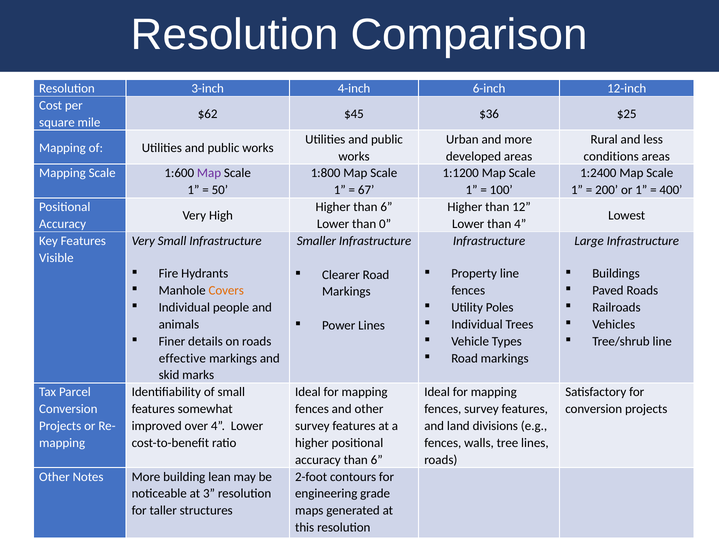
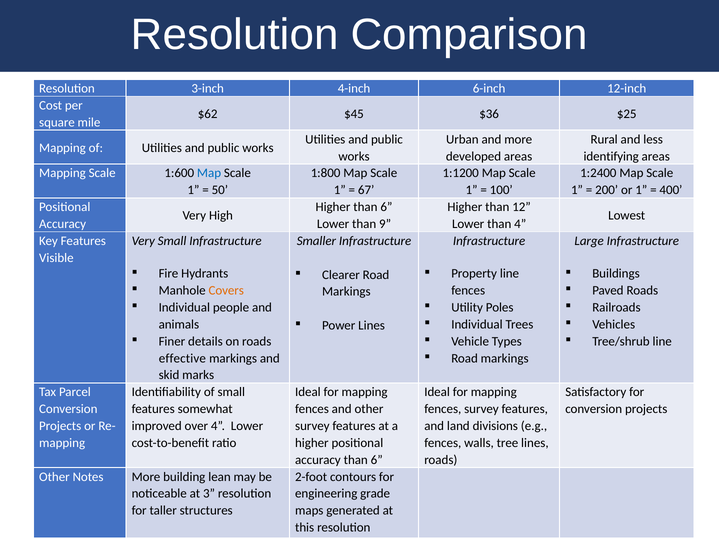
conditions: conditions -> identifying (611, 156)
Map colour: purple -> blue (209, 173)
0: 0 -> 9 (385, 224)
